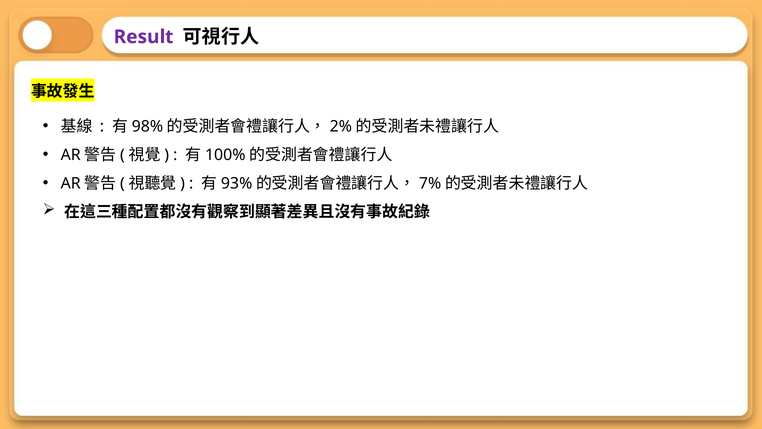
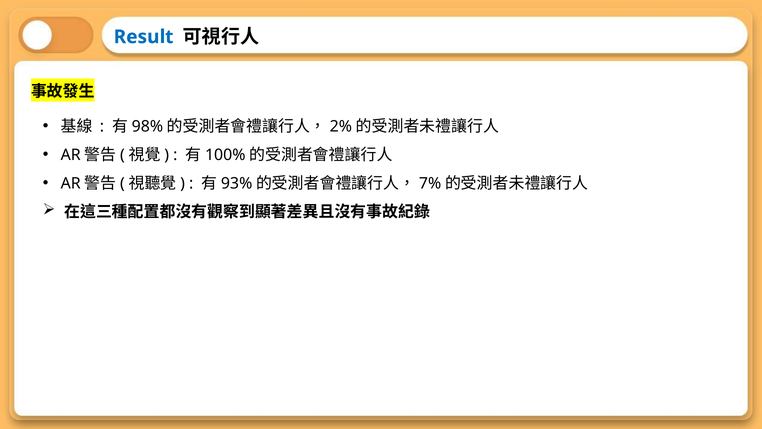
Result colour: purple -> blue (144, 37)
